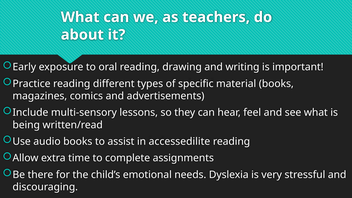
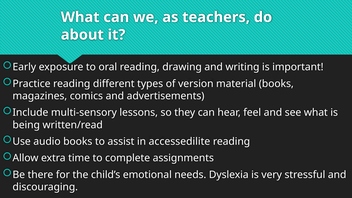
specific: specific -> version (196, 84)
